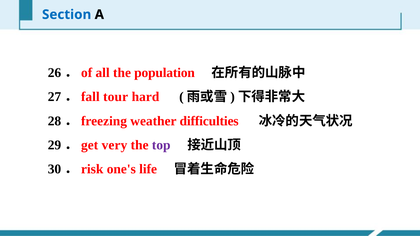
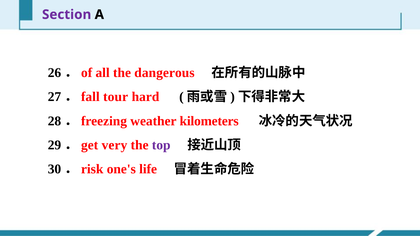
Section colour: blue -> purple (67, 15)
population: population -> dangerous (164, 73)
difficulties: difficulties -> kilometers (209, 121)
